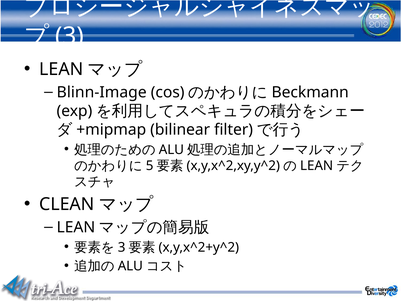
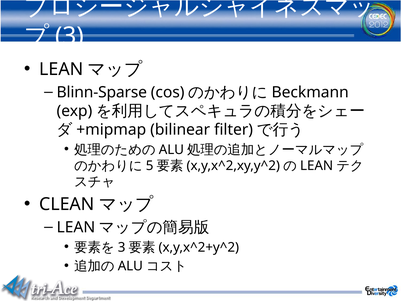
Blinn-Image: Blinn-Image -> Blinn-Sparse (102, 92)
